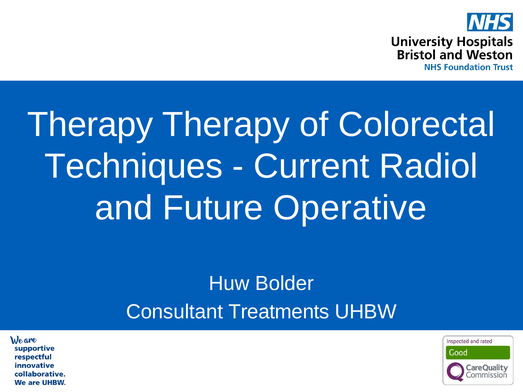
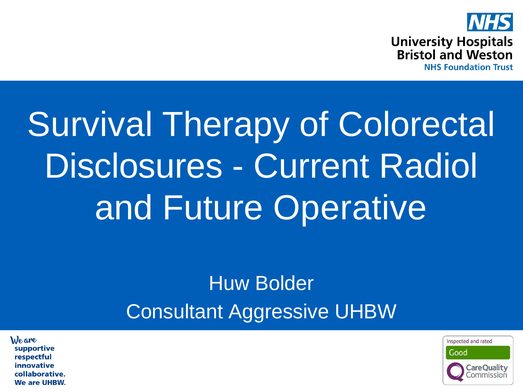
Therapy: Therapy -> Survival (90, 125)
Techniques: Techniques -> Disclosures (134, 166)
Treatments: Treatments -> Aggressive (279, 312)
